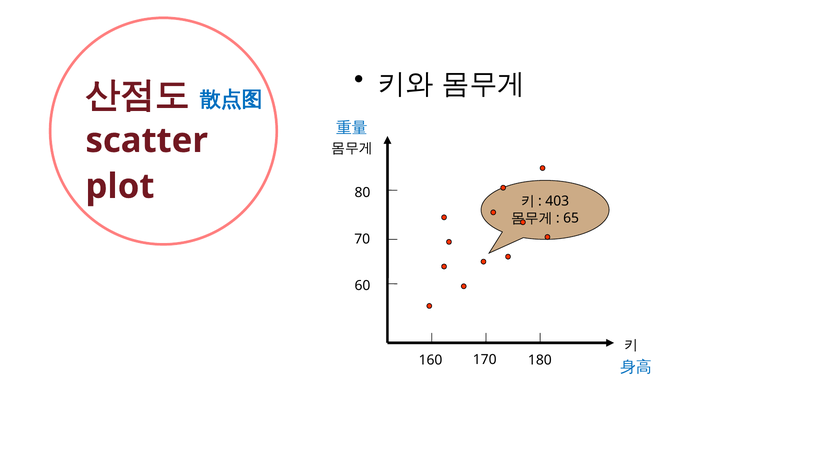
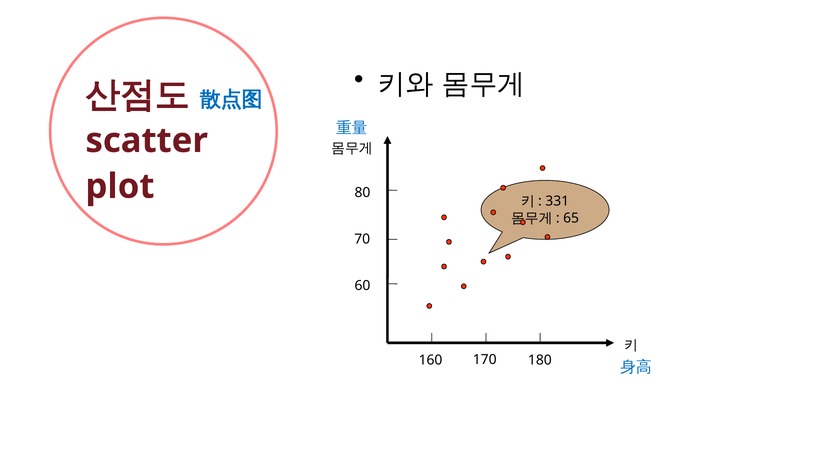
403: 403 -> 331 (557, 201)
